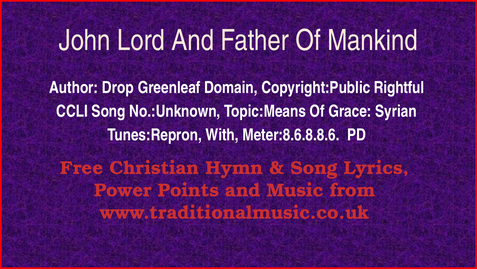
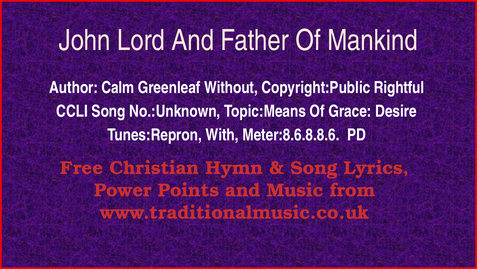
Drop: Drop -> Calm (118, 88)
Domain: Domain -> Without (231, 88)
Syrian: Syrian -> Desire (396, 111)
